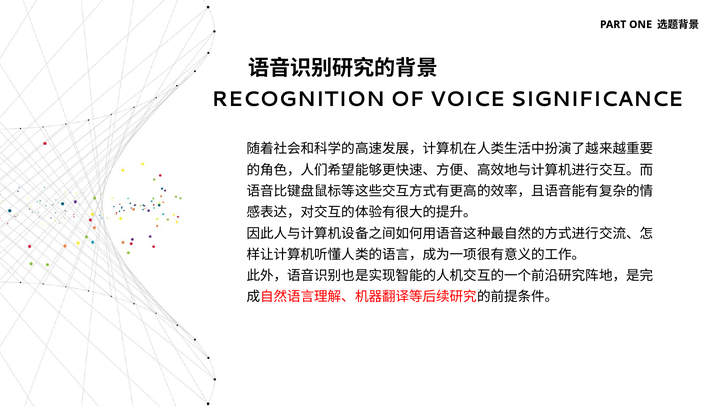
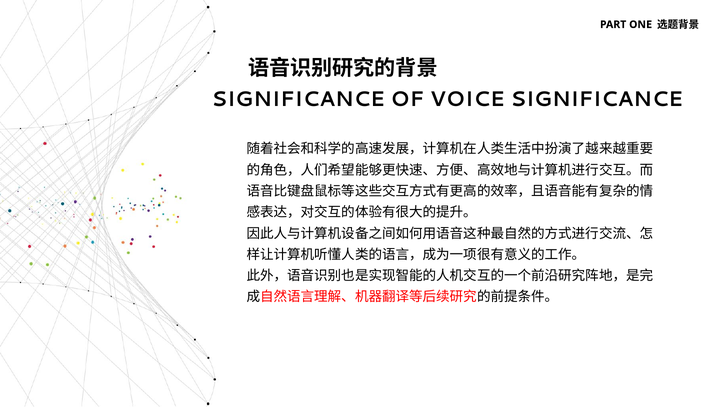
RECOGNITION: RECOGNITION -> SIGNIFICANCE (298, 99)
